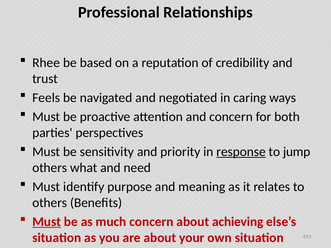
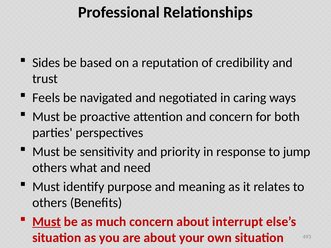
Rhee: Rhee -> Sides (46, 63)
response underline: present -> none (241, 152)
achieving: achieving -> interrupt (238, 222)
